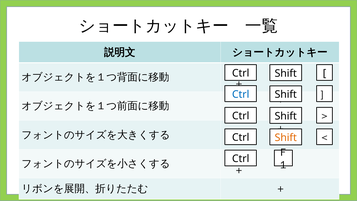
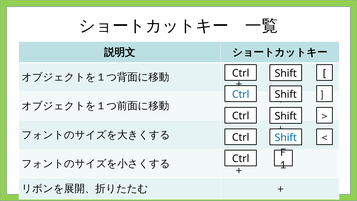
Shift colour: orange -> blue (286, 137)
